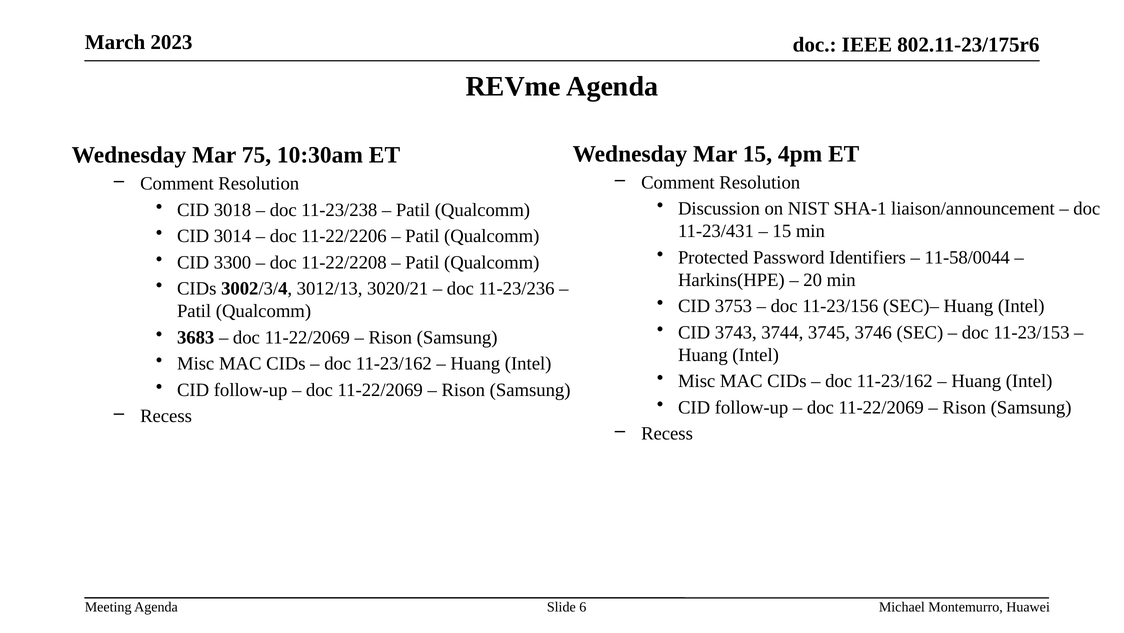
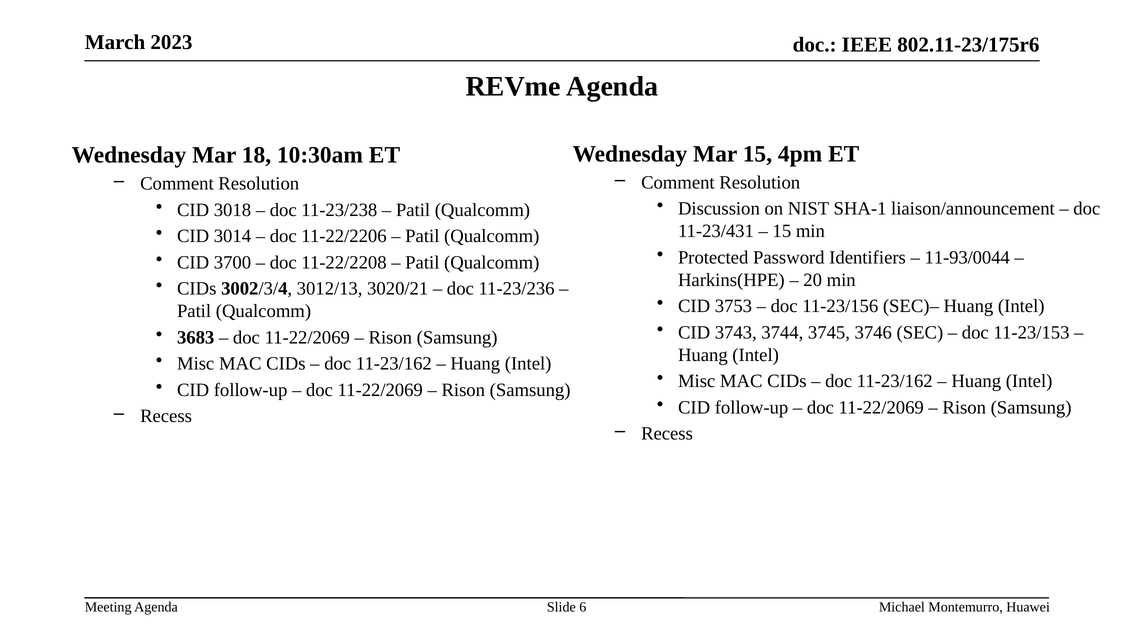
75: 75 -> 18 (257, 155)
11-58/0044: 11-58/0044 -> 11-93/0044 (967, 257)
3300: 3300 -> 3700 (232, 262)
